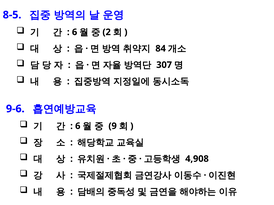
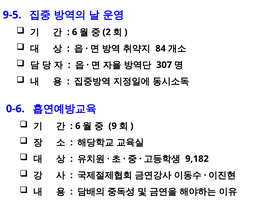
8-5: 8-5 -> 9-5 (12, 15)
9-6: 9-6 -> 0-6 (15, 109)
4,908: 4,908 -> 9,182 (197, 159)
